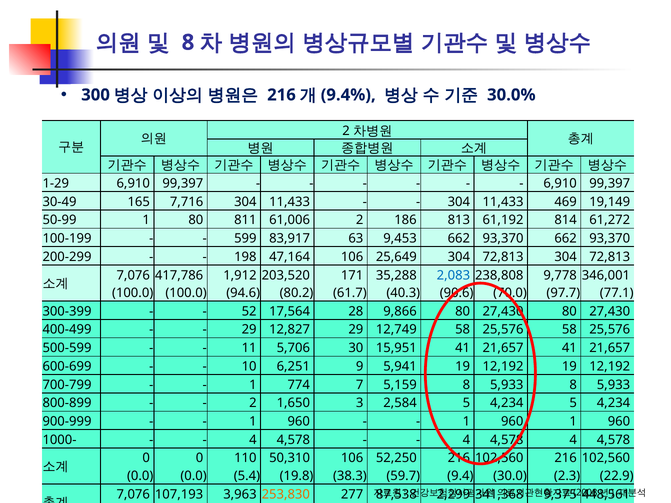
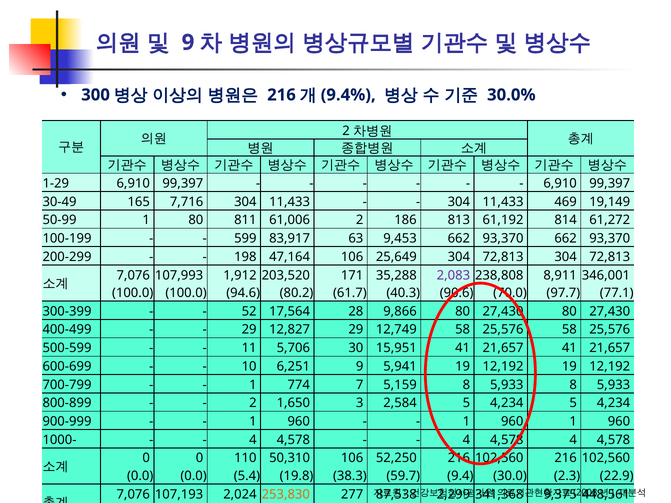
8: 8 -> 9 (188, 42)
417,786: 417,786 -> 107,993 (179, 275)
2,083 colour: blue -> purple (453, 275)
9,778: 9,778 -> 8,911 (560, 275)
3,963: 3,963 -> 2,024 (240, 495)
